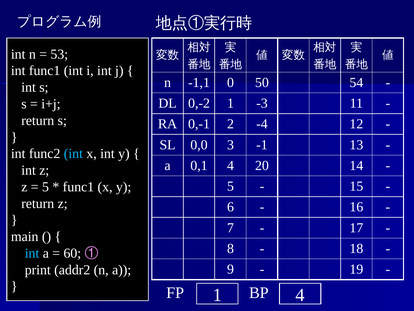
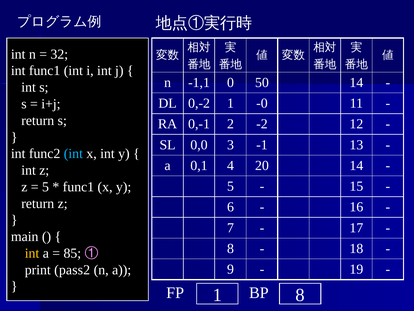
53: 53 -> 32 (59, 54)
50 54: 54 -> 14 (356, 82)
-3: -3 -> -0 (262, 103)
-4: -4 -> -2 (262, 124)
int colour: light blue -> yellow (32, 253)
60: 60 -> 85 (72, 253)
addr2: addr2 -> pass2 (72, 269)
FP 4: 4 -> 8 (300, 295)
